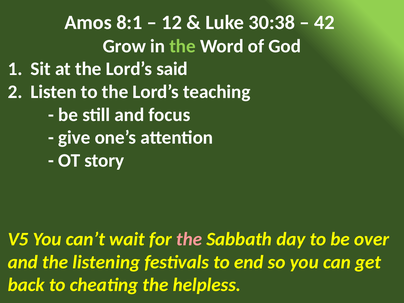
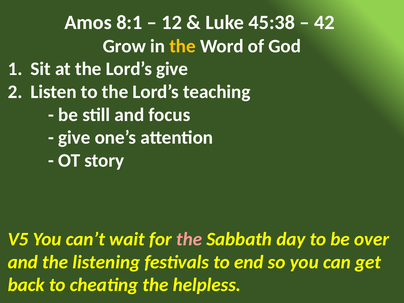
30:38: 30:38 -> 45:38 (272, 23)
the colour: light green -> yellow (183, 46)
Lord’s said: said -> give (172, 69)
